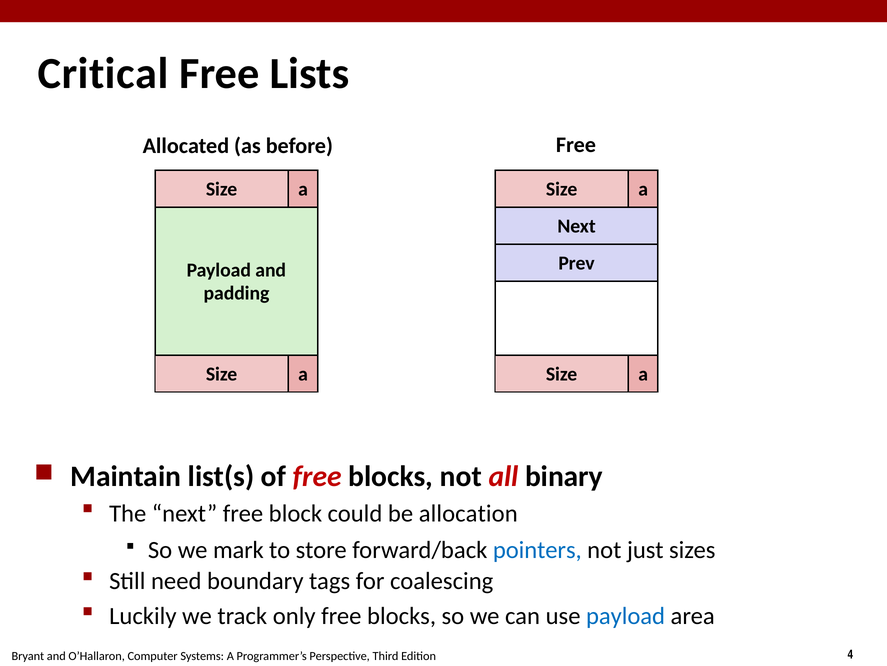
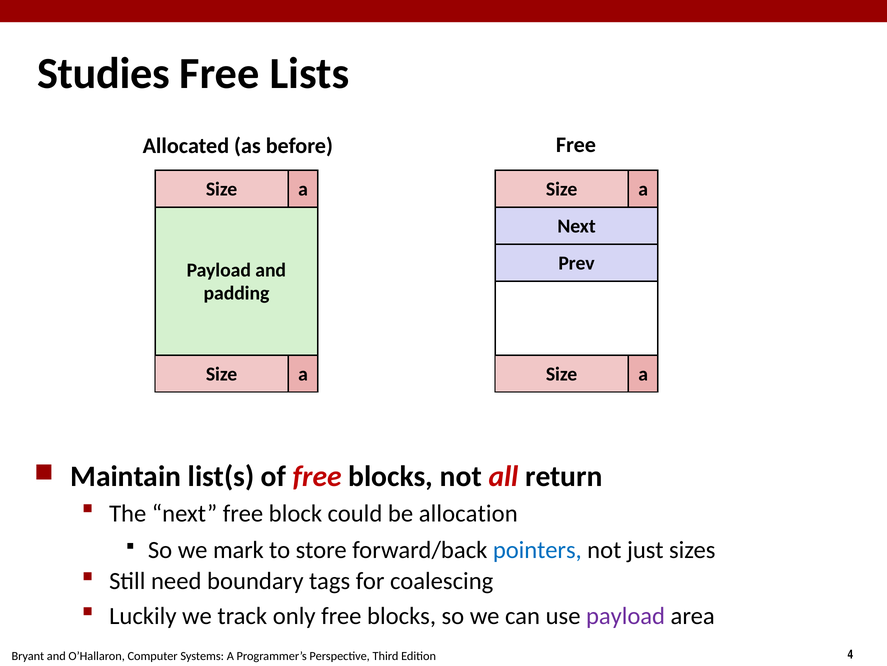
Critical: Critical -> Studies (103, 74)
binary: binary -> return (564, 476)
payload colour: blue -> purple (626, 616)
